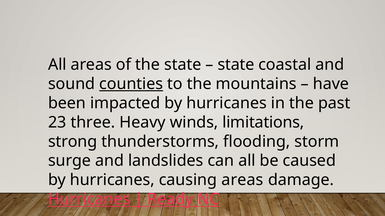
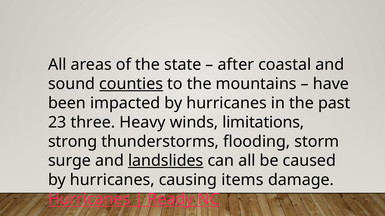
state: state -> after (236, 65)
landslides underline: none -> present (166, 161)
causing areas: areas -> items (242, 180)
